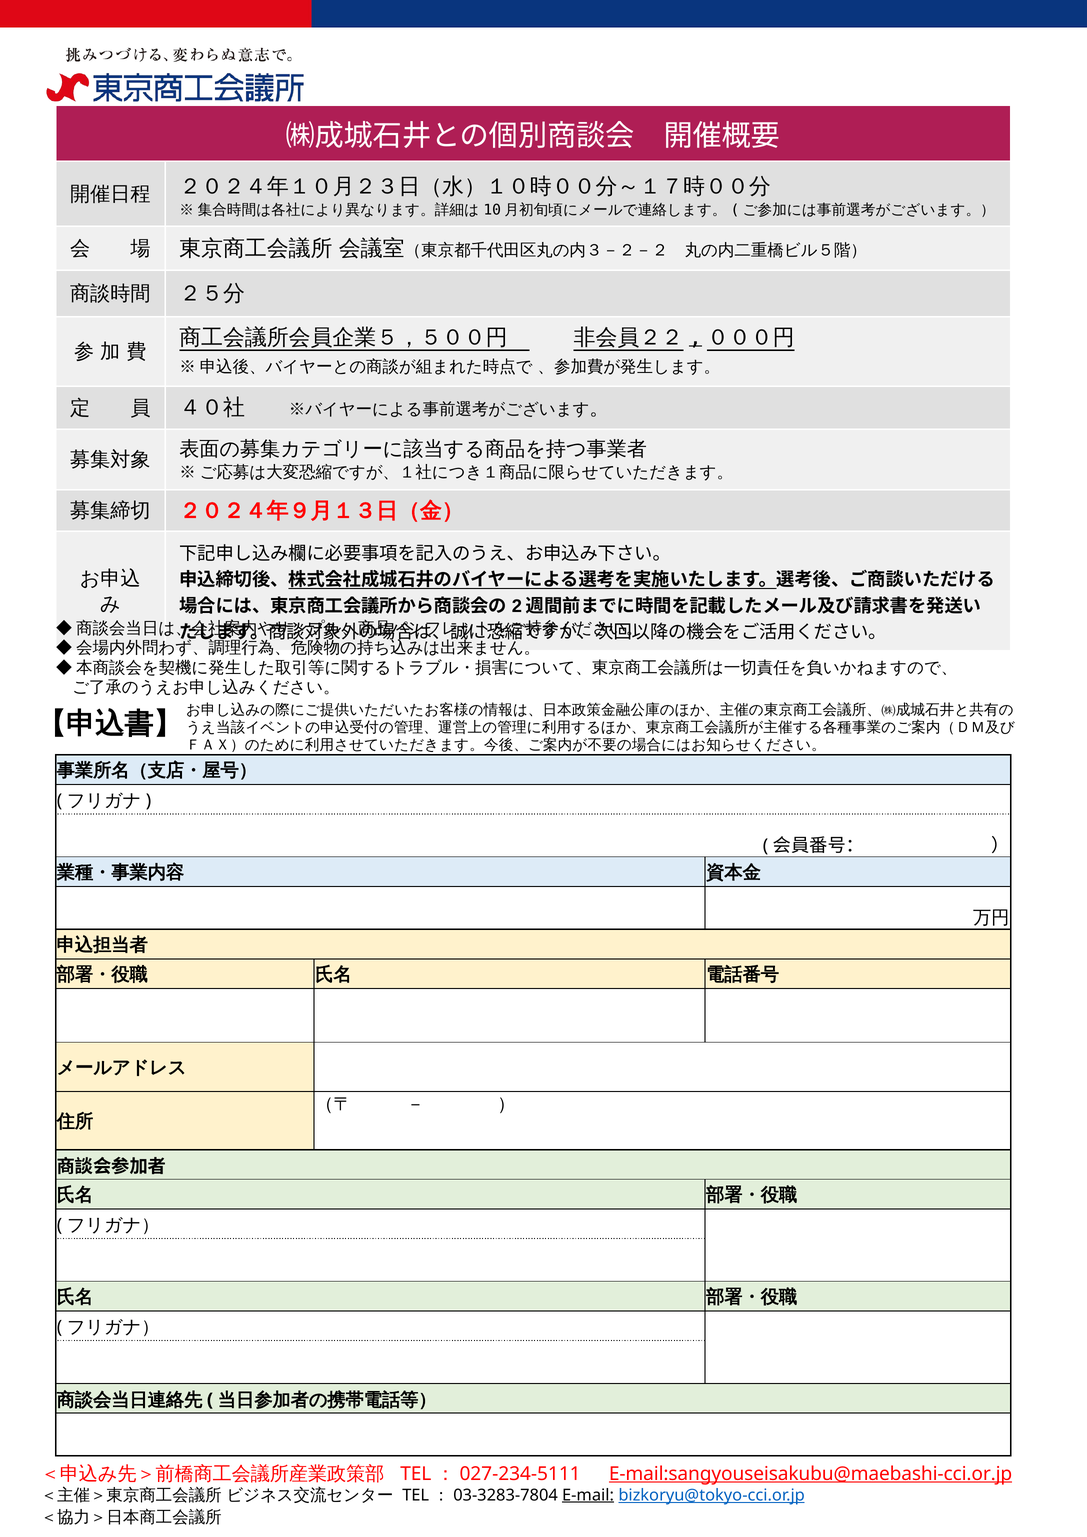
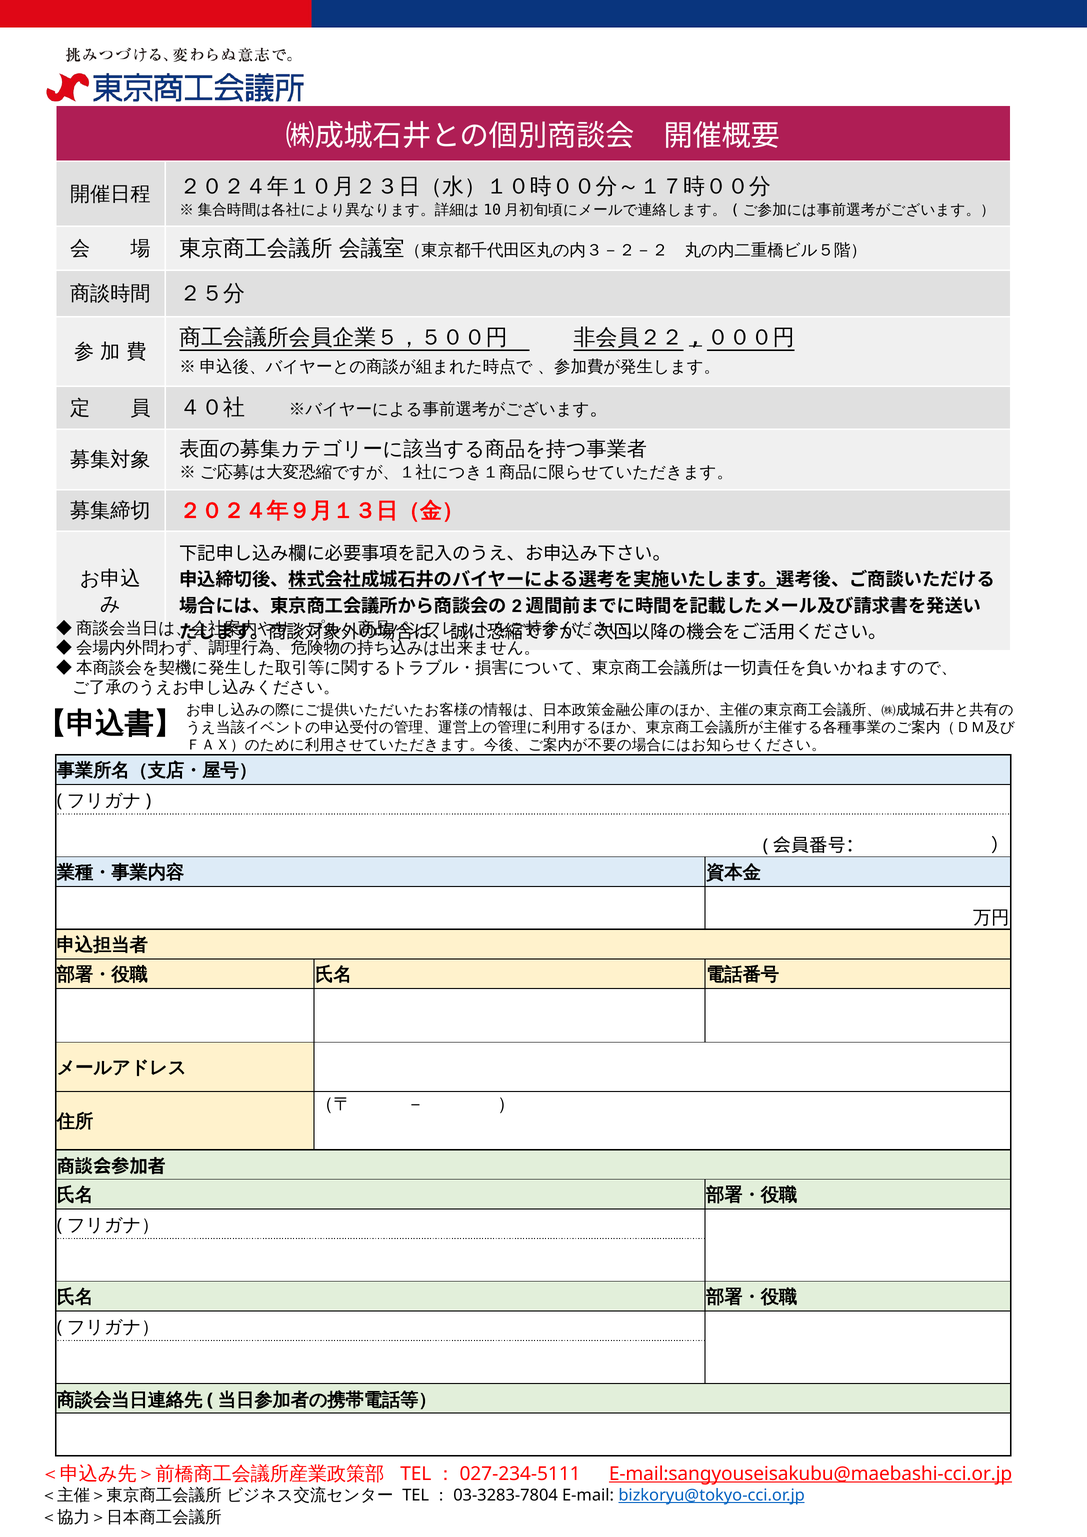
E-mail underline: present -> none (588, 1495)
